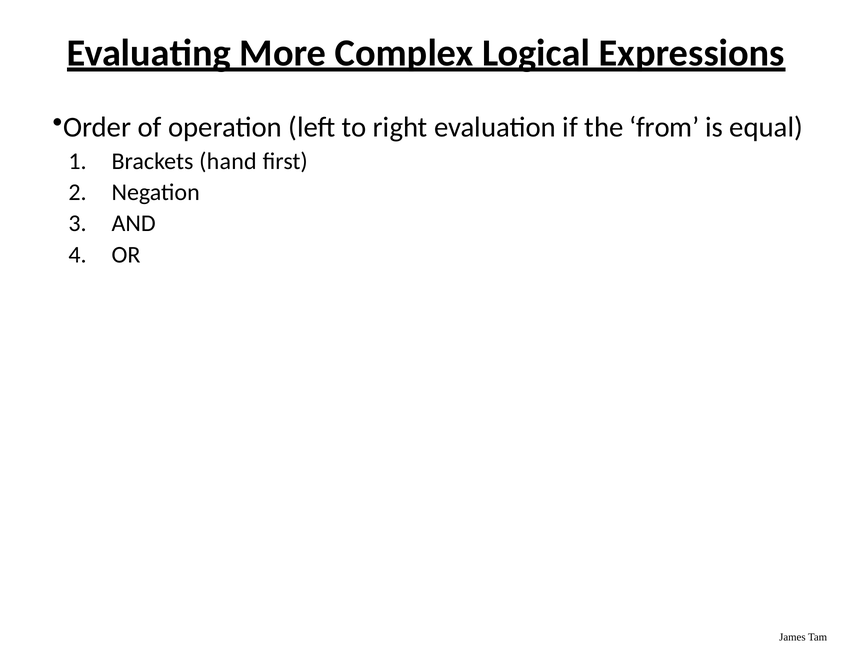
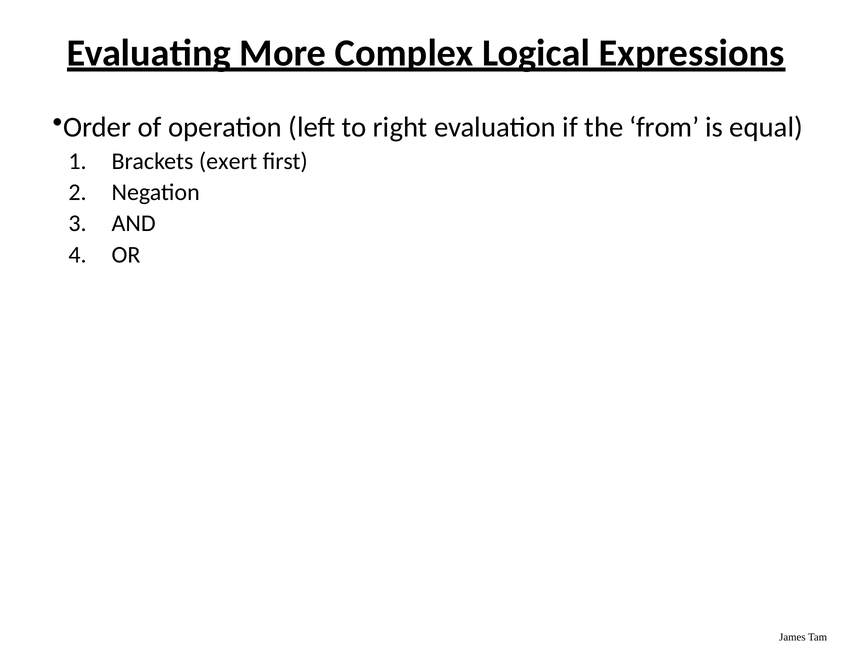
hand: hand -> exert (228, 161)
